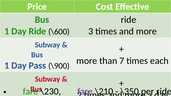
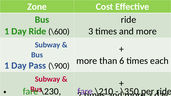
Price: Price -> Zone (37, 7)
7: 7 -> 6 (122, 61)
